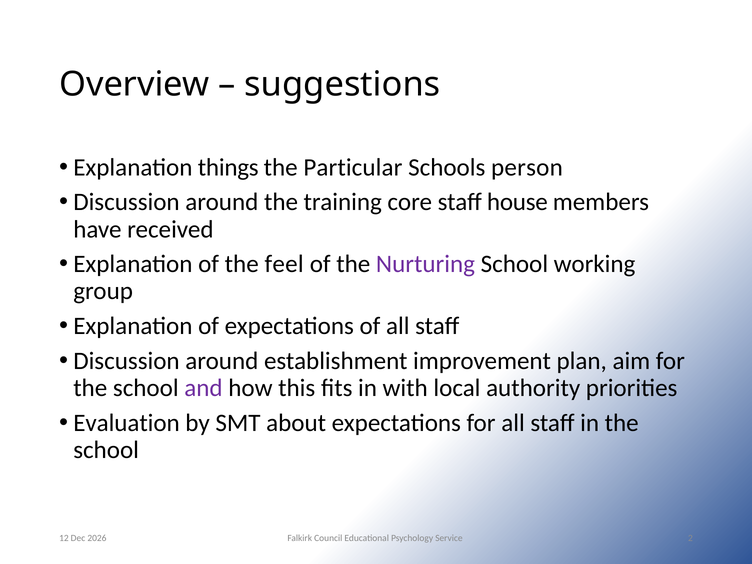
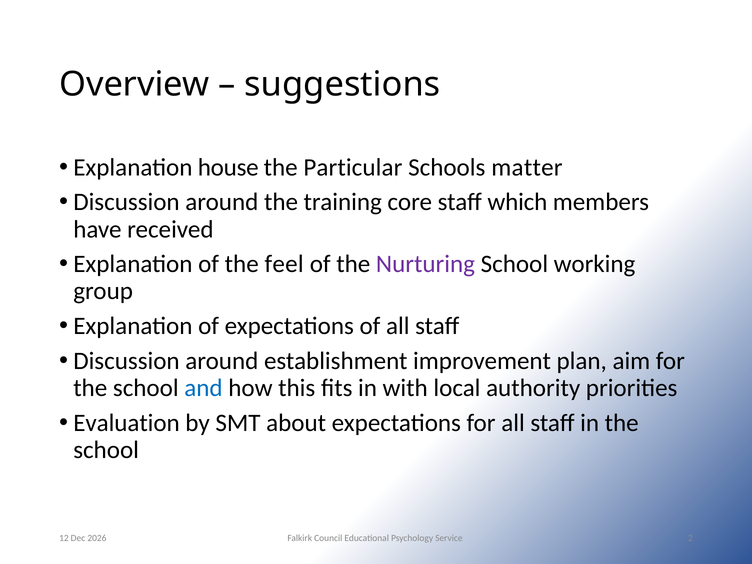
things: things -> house (228, 167)
person: person -> matter (527, 167)
house: house -> which (517, 202)
and colour: purple -> blue (203, 388)
